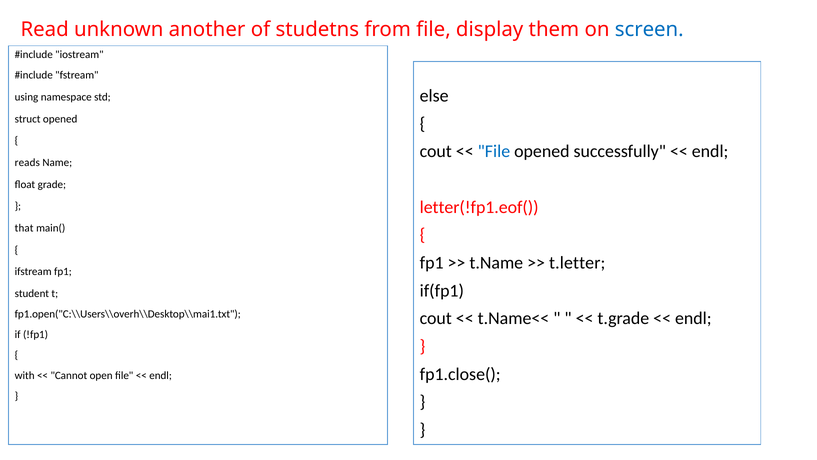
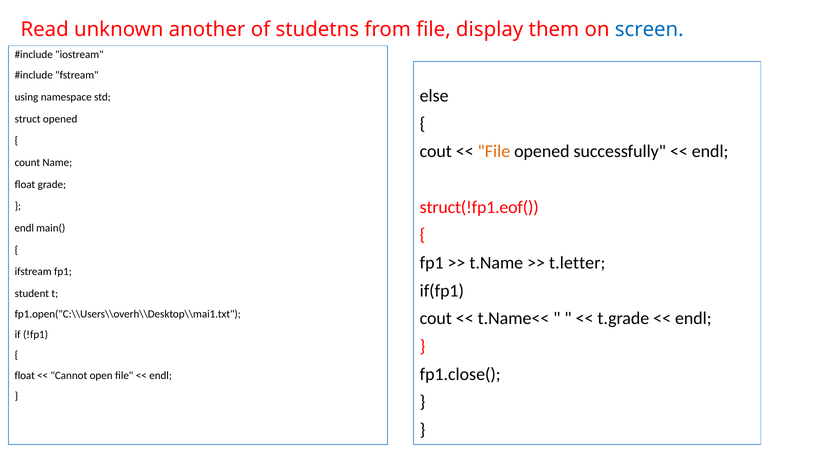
File colour: blue -> orange (494, 151)
reads: reads -> count (27, 163)
letter(!fp1.eof(: letter(!fp1.eof( -> struct(!fp1.eof( (479, 207)
that: that -> endl (24, 228)
with: with -> float (25, 375)
